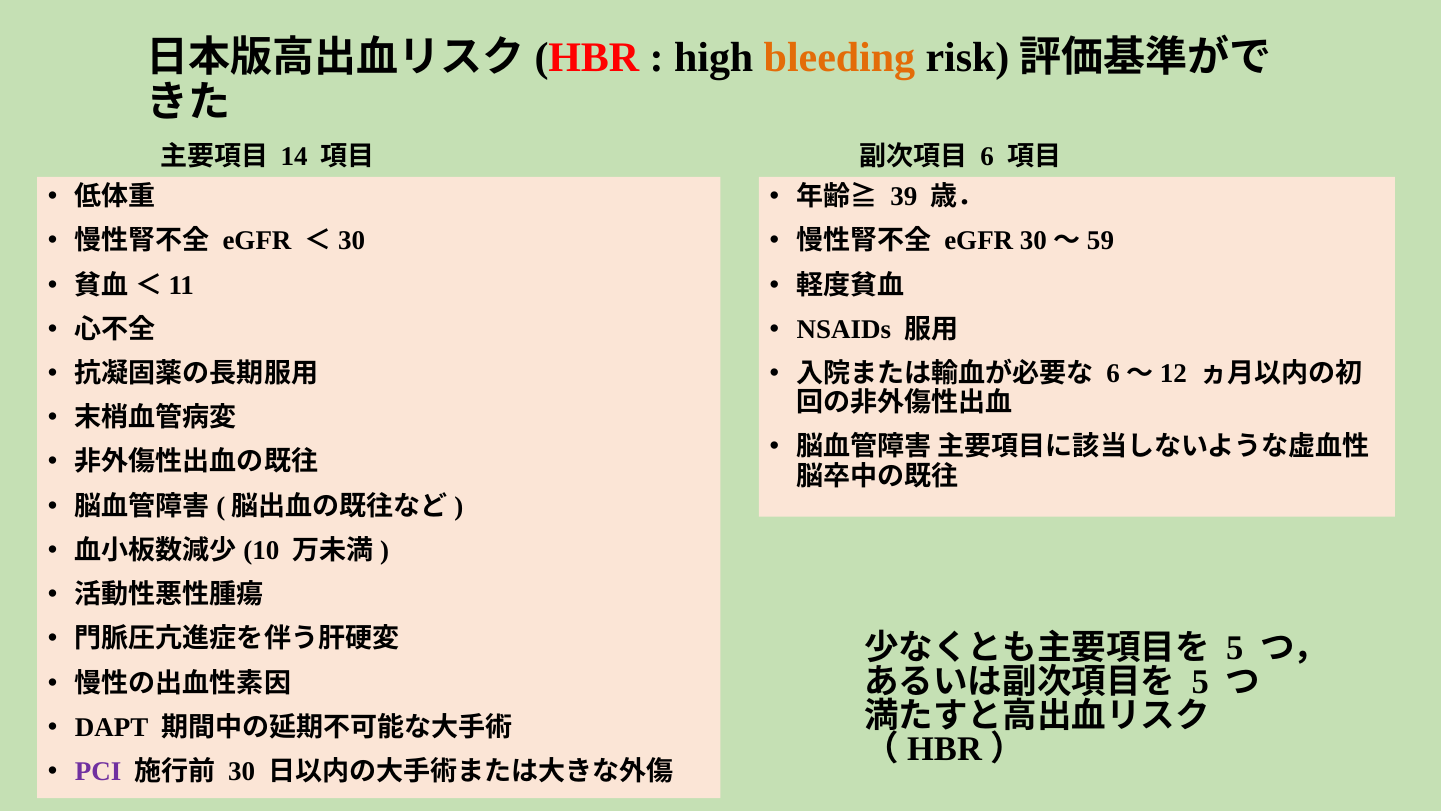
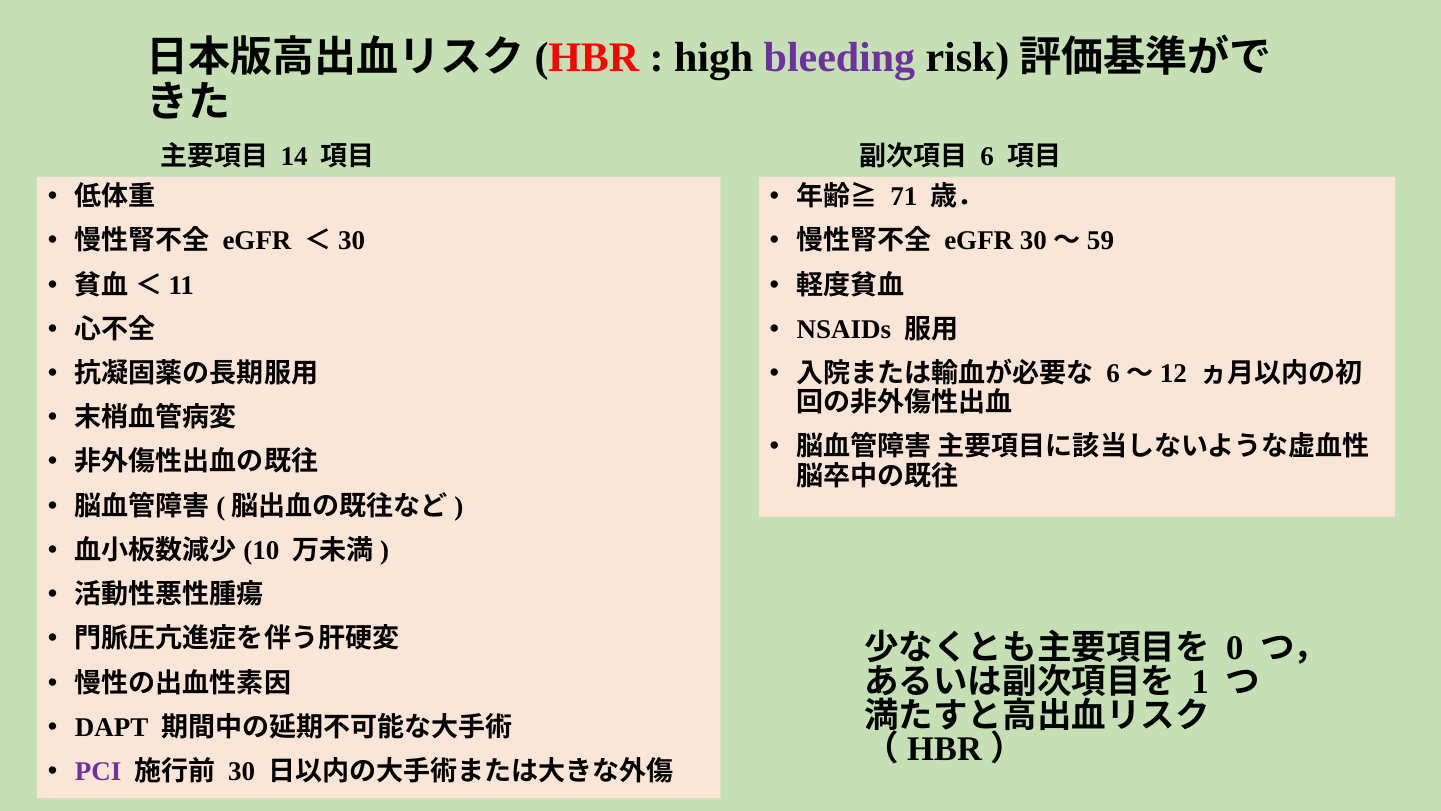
bleeding colour: orange -> purple (839, 57)
39: 39 -> 71 (904, 197)
5: 5 -> 0 (1235, 648)
5: 5 -> 1 (1200, 682)
